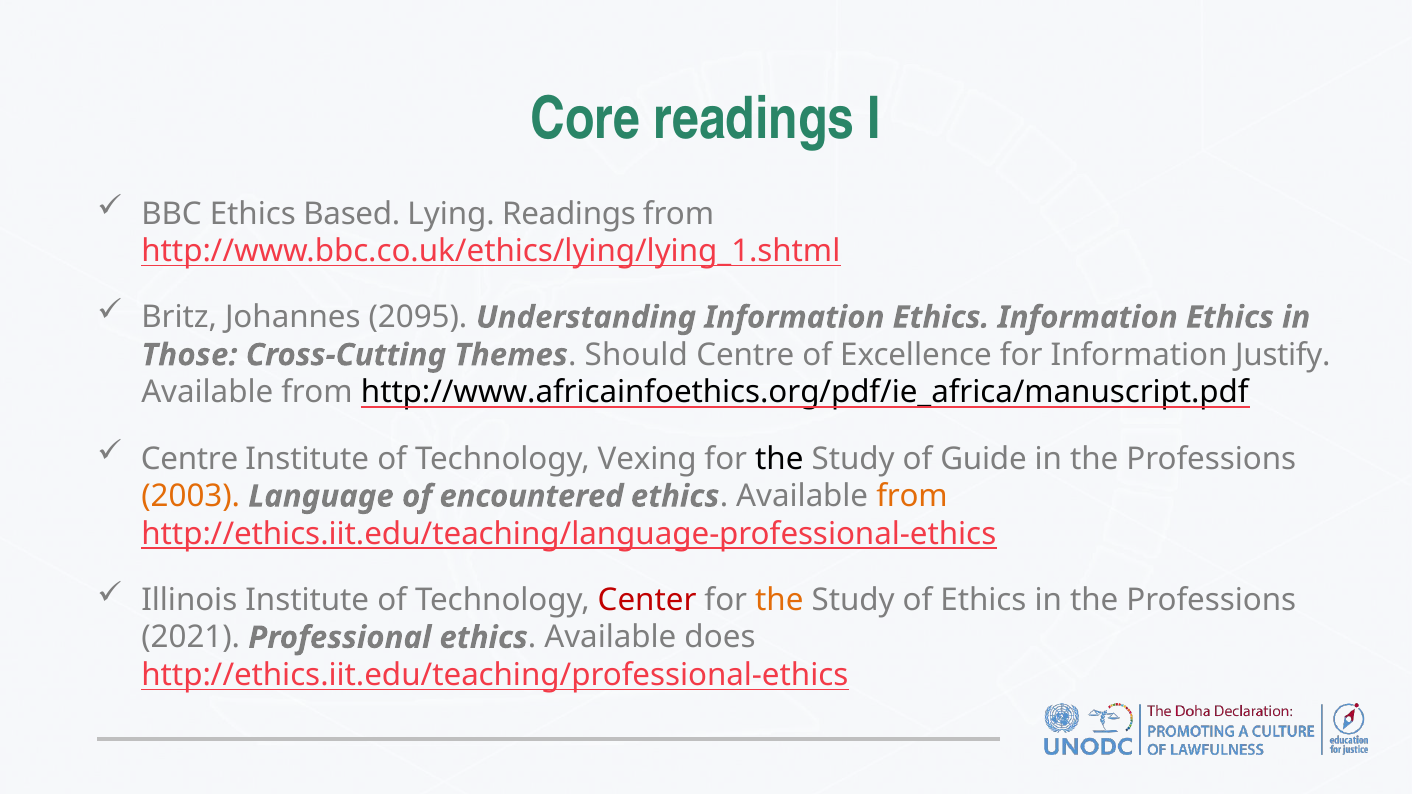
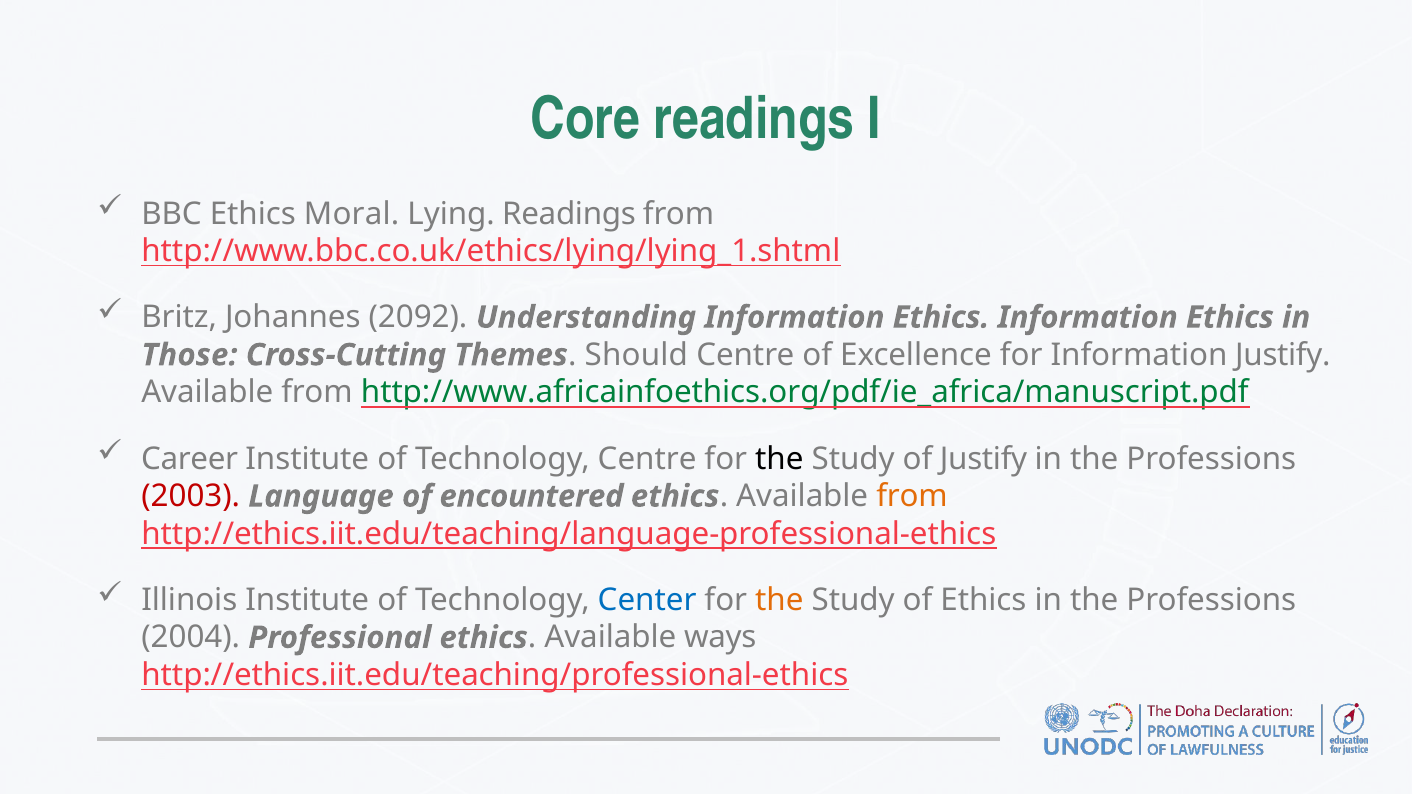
Based: Based -> Moral (352, 214)
2095: 2095 -> 2092 (418, 317)
http://www.africainfoethics.org/pdf/ie_africa/manuscript.pdf colour: black -> green (805, 393)
Centre: Centre -> Career (190, 459)
Technology Vexing: Vexing -> Centre (647, 459)
of Guide: Guide -> Justify (984, 459)
2003 colour: orange -> red (191, 496)
Center colour: red -> blue (647, 600)
2021: 2021 -> 2004 (191, 638)
does: does -> ways (720, 638)
